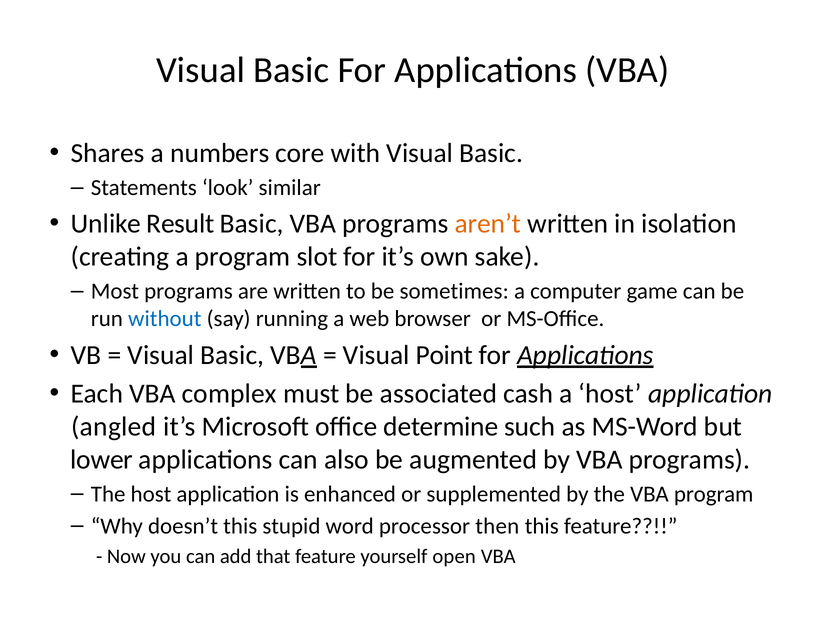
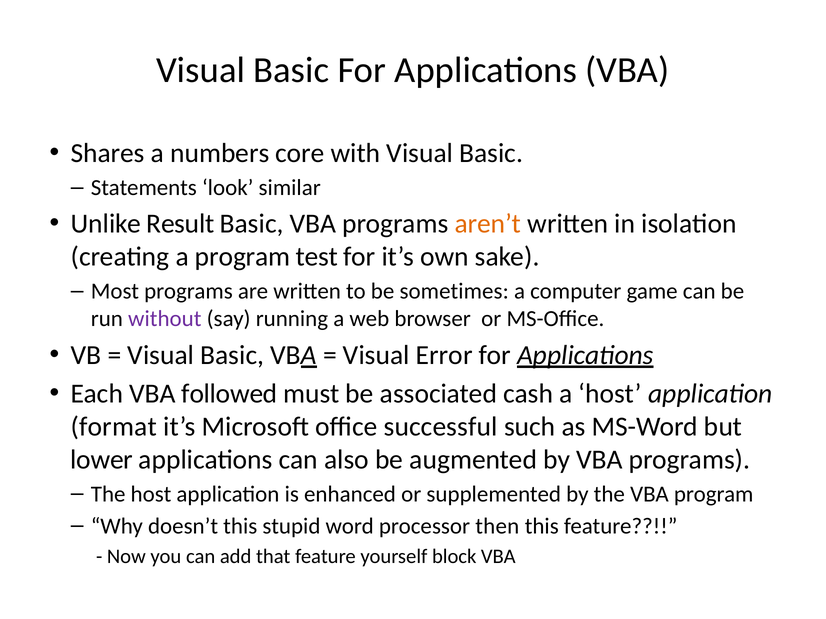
slot: slot -> test (317, 257)
without colour: blue -> purple (165, 319)
Point: Point -> Error (444, 355)
complex: complex -> followed (229, 394)
angled: angled -> format (114, 427)
determine: determine -> successful (441, 427)
open: open -> block (454, 557)
